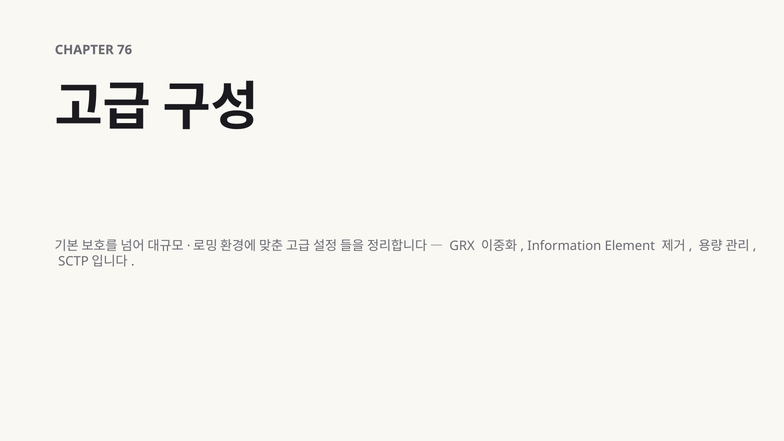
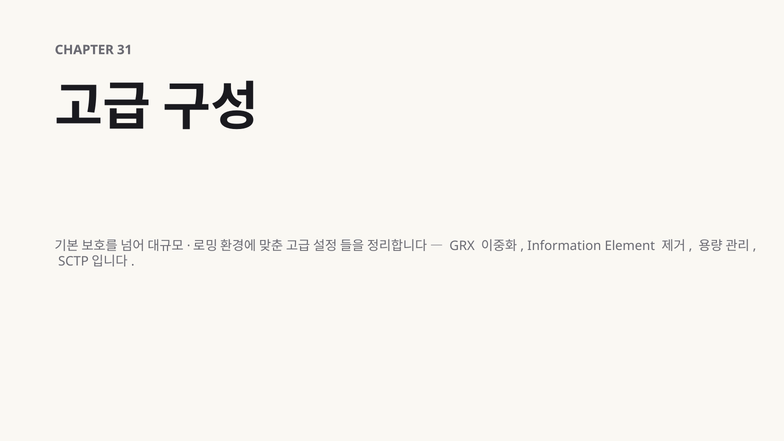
76: 76 -> 31 (125, 50)
